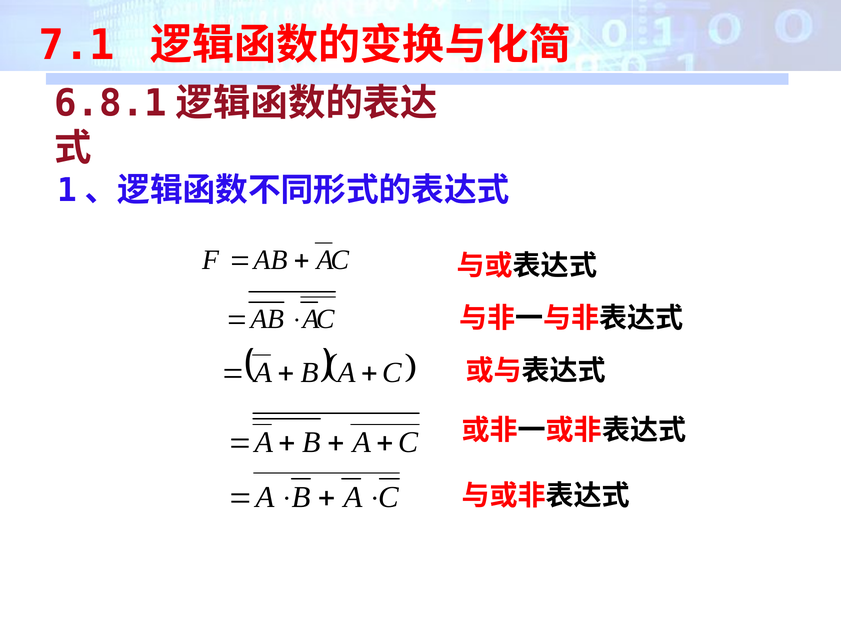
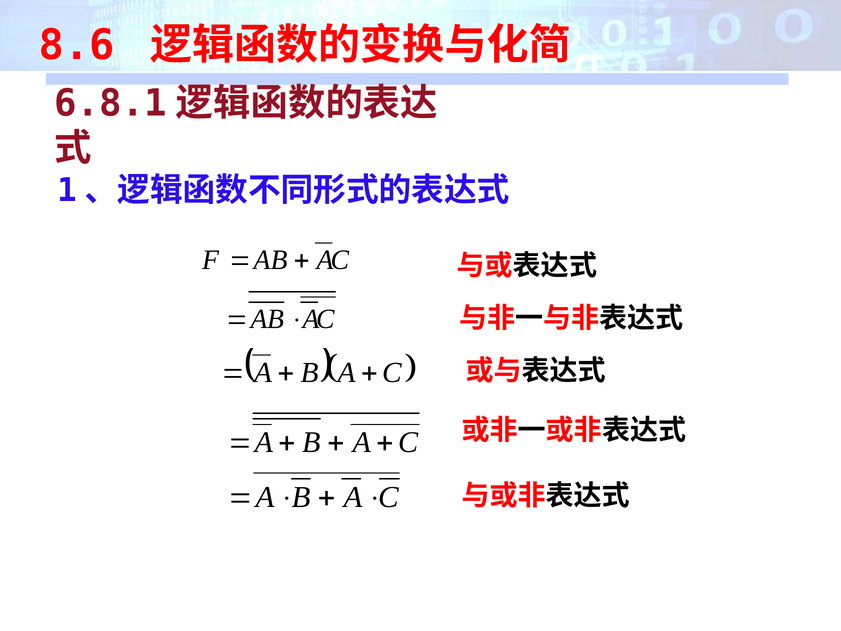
7.1: 7.1 -> 8.6 (77, 45)
